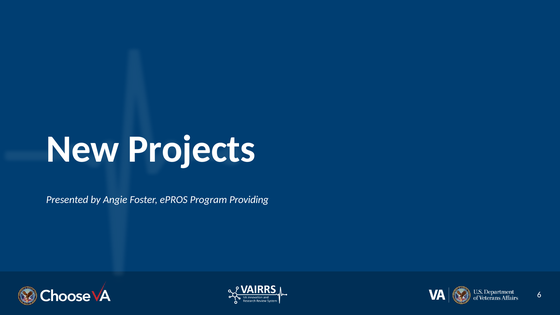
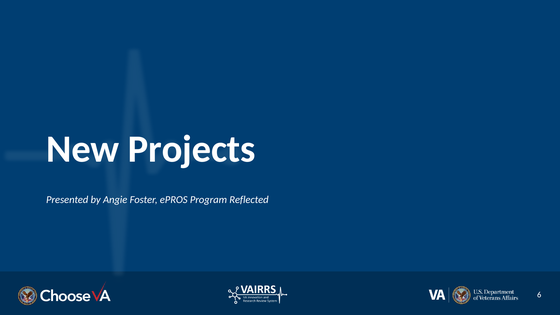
Providing: Providing -> Reflected (249, 200)
